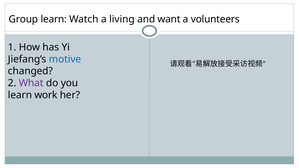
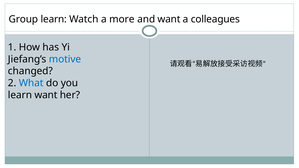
living: living -> more (122, 19)
volunteers: volunteers -> colleagues (215, 19)
What colour: purple -> blue (31, 83)
learn work: work -> want (46, 95)
